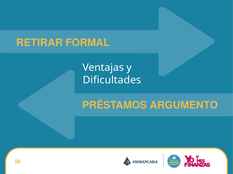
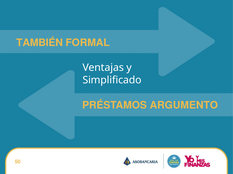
RETIRAR: RETIRAR -> TAMBIÉN (40, 43)
Dificultades: Dificultades -> Simplificado (112, 80)
